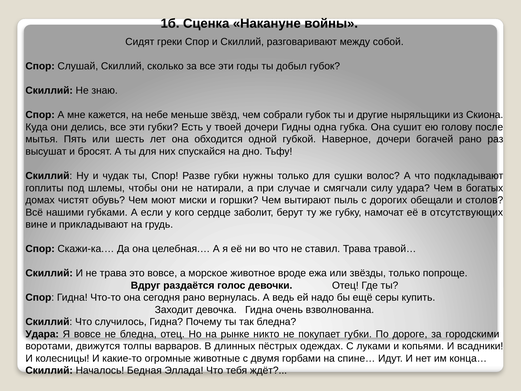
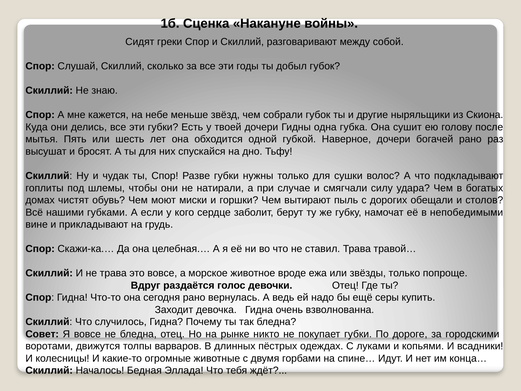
отсутствующих: отсутствующих -> непобедимыми (467, 212)
Удара: Удара -> Совет (42, 334)
